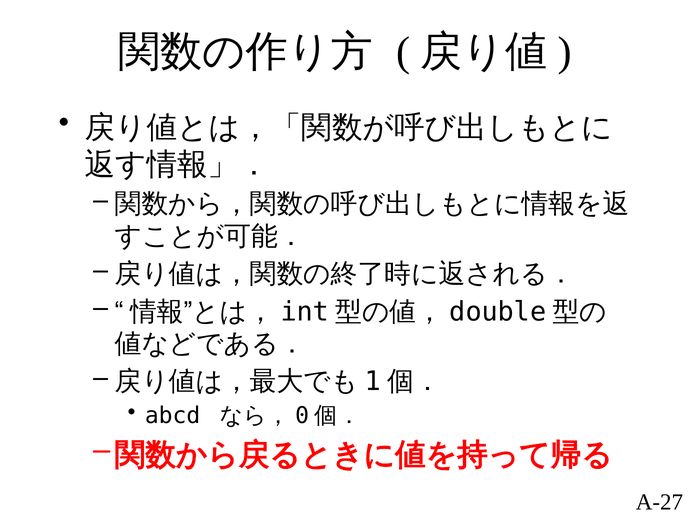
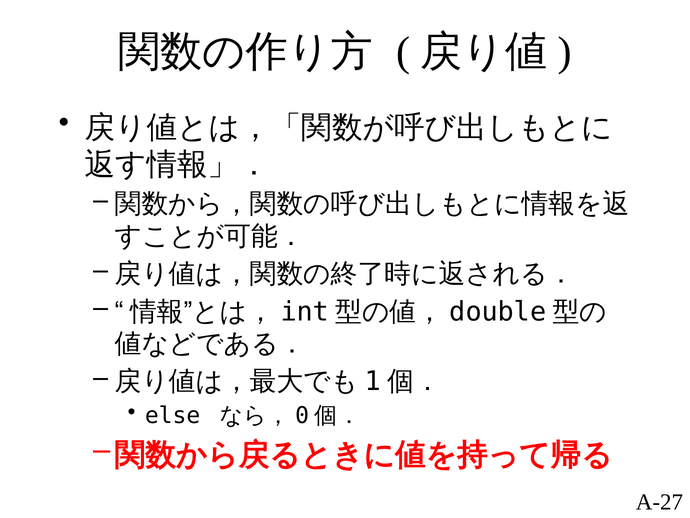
abcd: abcd -> else (173, 415)
